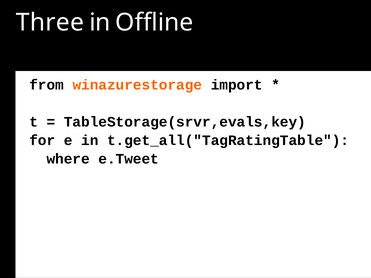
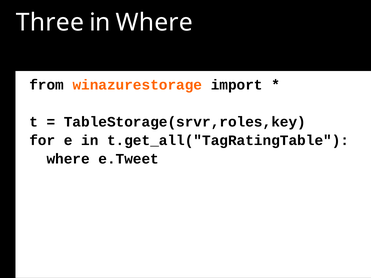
in Offline: Offline -> Where (154, 23)
TableStorage(srvr,evals,key: TableStorage(srvr,evals,key -> TableStorage(srvr,roles,key (185, 122)
